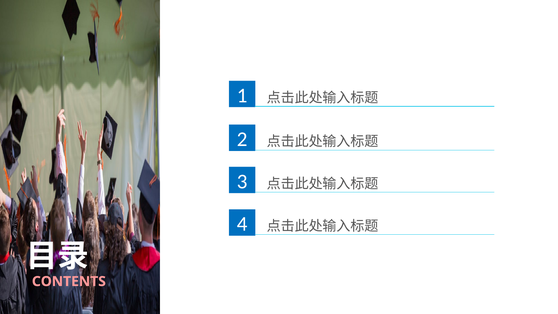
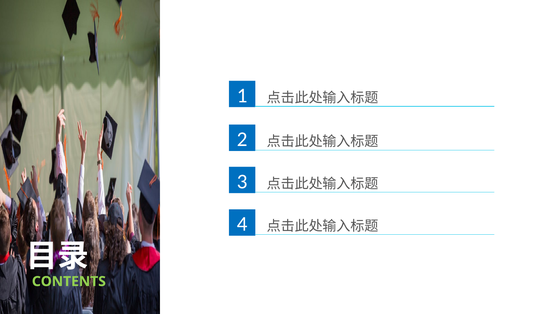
CONTENTS colour: pink -> light green (69, 281)
